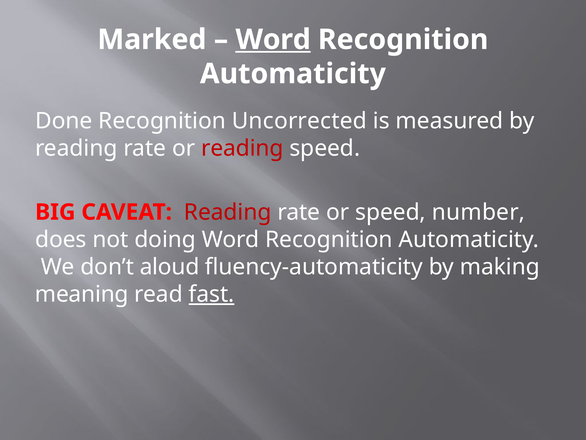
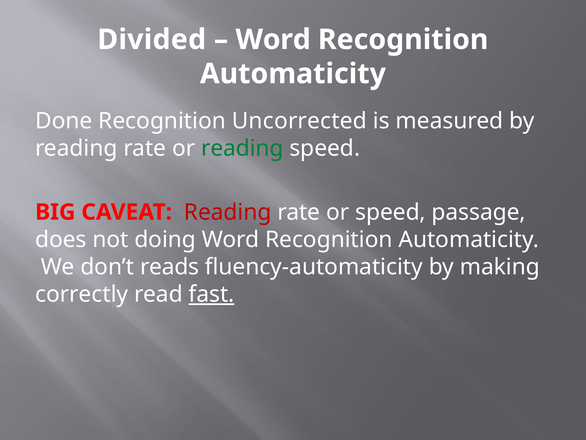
Marked: Marked -> Divided (152, 40)
Word underline: present -> none (273, 40)
reading colour: red -> green (242, 148)
number: number -> passage (479, 212)
aloud: aloud -> reads (170, 267)
meaning: meaning -> correctly (82, 294)
